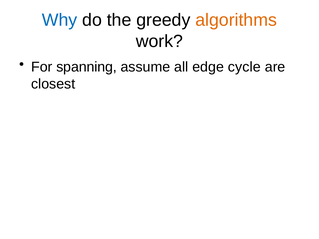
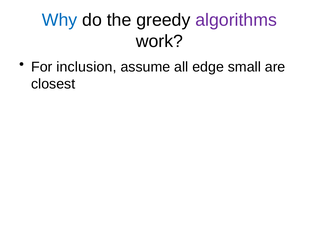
algorithms colour: orange -> purple (236, 20)
spanning: spanning -> inclusion (86, 67)
cycle: cycle -> small (244, 67)
